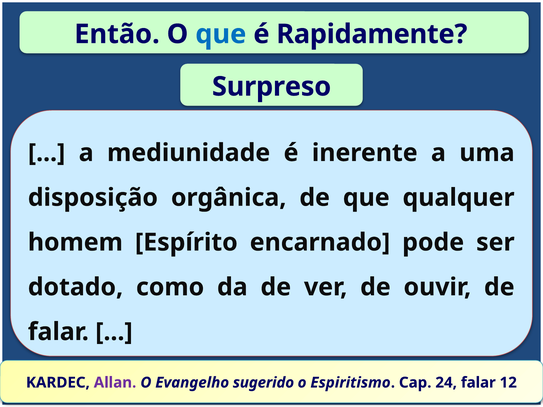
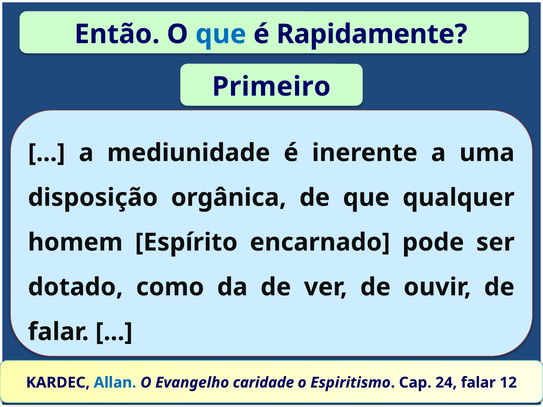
Surpreso: Surpreso -> Primeiro (271, 87)
Allan colour: purple -> blue (115, 383)
sugerido: sugerido -> caridade (263, 383)
